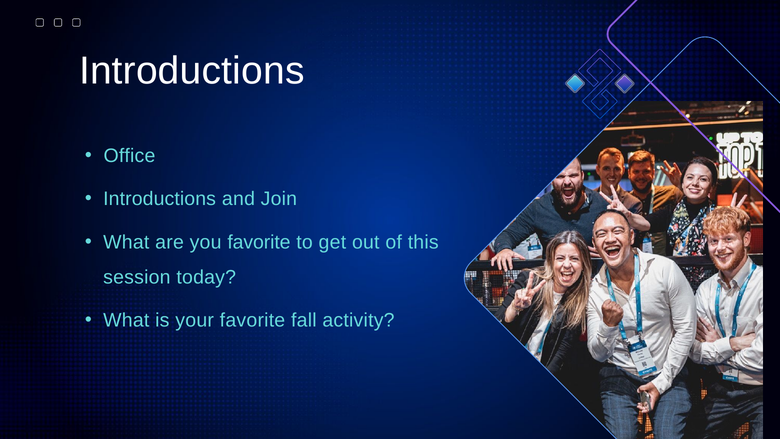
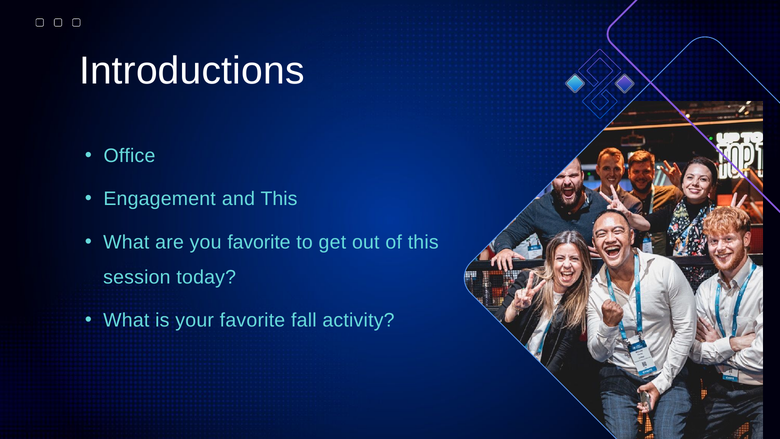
Introductions: Introductions -> Engagement (160, 199)
and Join: Join -> This (279, 199)
